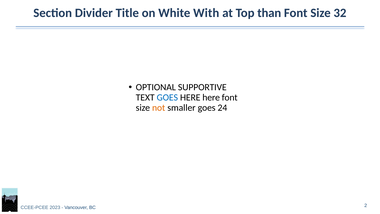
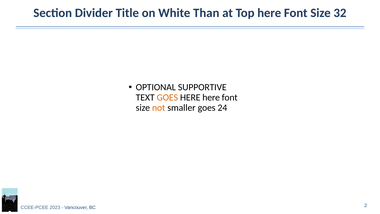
With: With -> Than (206, 13)
Top than: than -> here (269, 13)
GOES colour: blue -> orange (167, 97)
